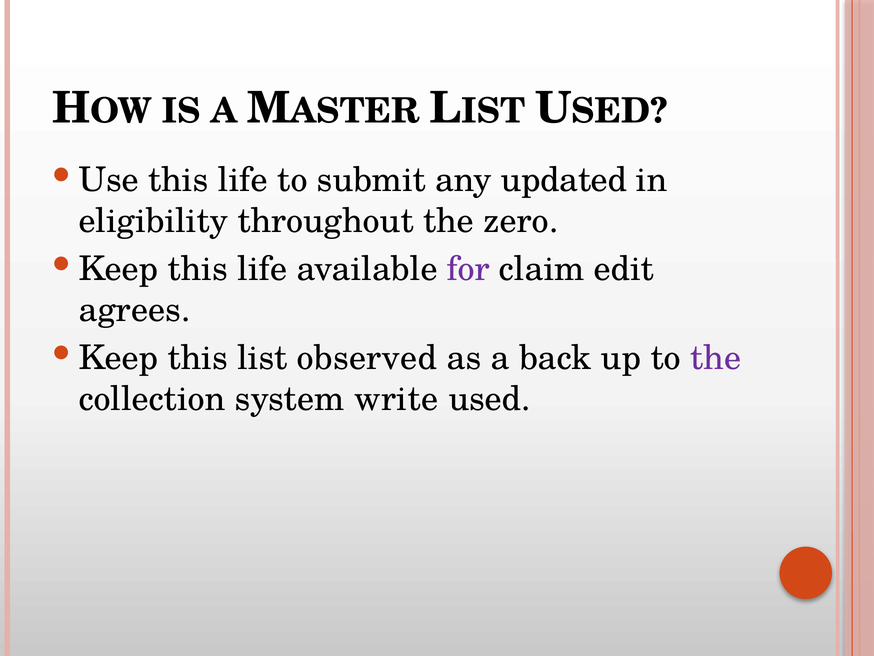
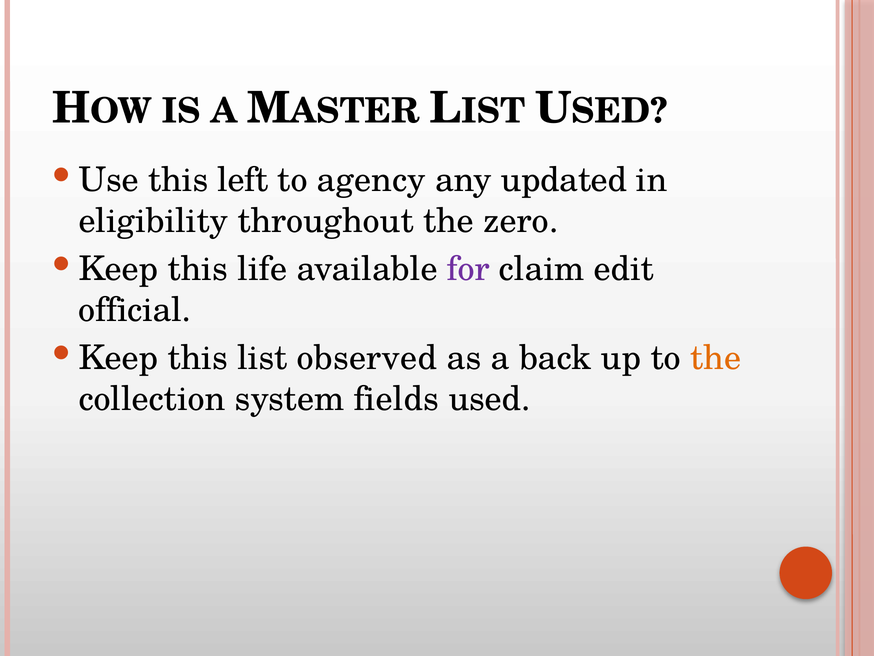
life: life -> left (243, 180)
submit: submit -> agency (371, 180)
agrees: agrees -> official (135, 310)
the colour: purple -> orange (716, 358)
write: write -> fields (396, 399)
